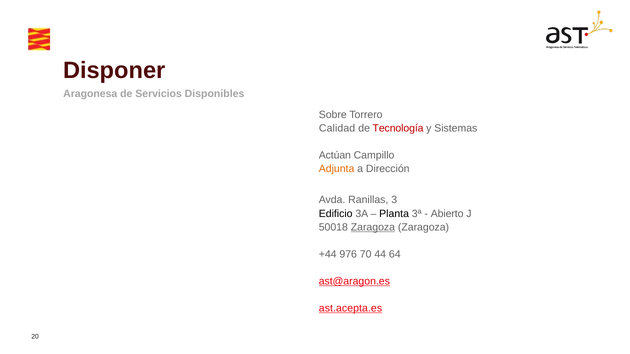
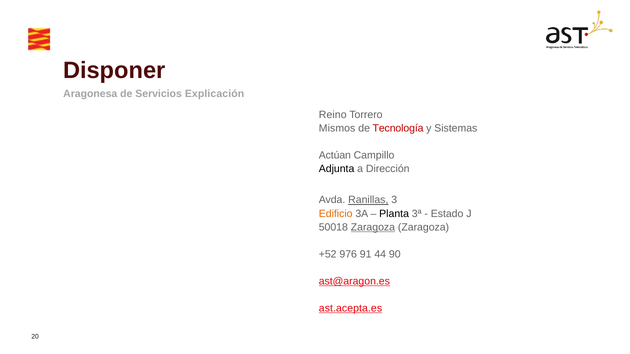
Disponibles: Disponibles -> Explicación (215, 94)
Sobre: Sobre -> Reino (333, 115)
Calidad: Calidad -> Mismos (337, 128)
Adjunta colour: orange -> black (337, 169)
Ranillas underline: none -> present (368, 200)
Edificio colour: black -> orange (336, 214)
Abierto: Abierto -> Estado (447, 214)
+44: +44 -> +52 (328, 254)
70: 70 -> 91 (366, 254)
64: 64 -> 90 (395, 254)
